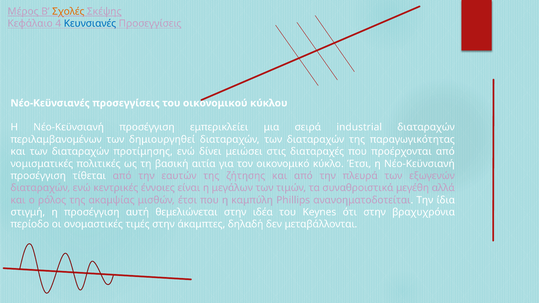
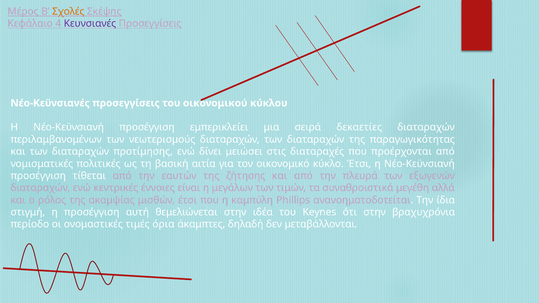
Κευνσιανές colour: blue -> purple (90, 24)
industrial: industrial -> δεκαετίες (359, 127)
δημιουργηθεί: δημιουργηθεί -> νεωτερισμούς (162, 140)
τιμές στην: στην -> όρια (163, 224)
